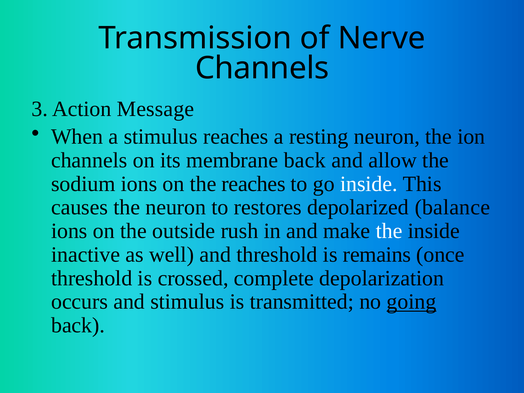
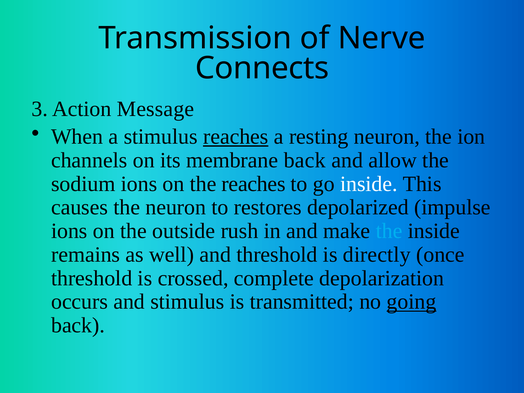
Channels: Channels -> Connects (262, 68)
reaches underline: none -> present (236, 137)
balance: balance -> impulse (452, 207)
the colour: white -> light blue (389, 231)
inactive: inactive -> remains (86, 255)
remains: remains -> directly (377, 255)
